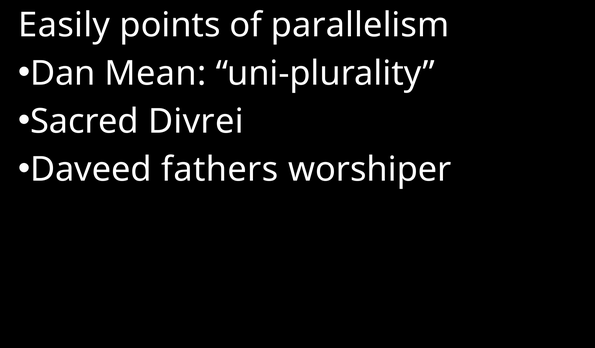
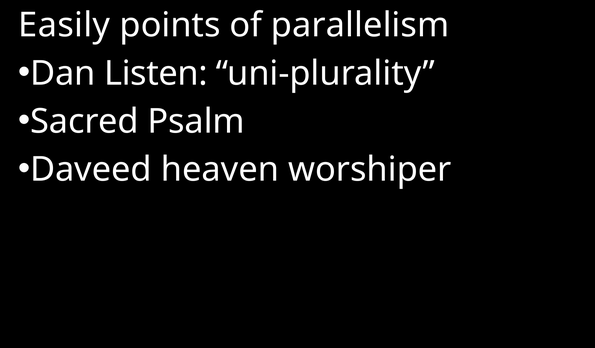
Mean: Mean -> Listen (156, 73)
Divrei: Divrei -> Psalm (196, 122)
fathers: fathers -> heaven (220, 170)
